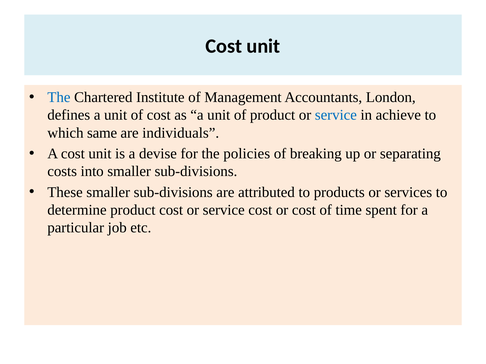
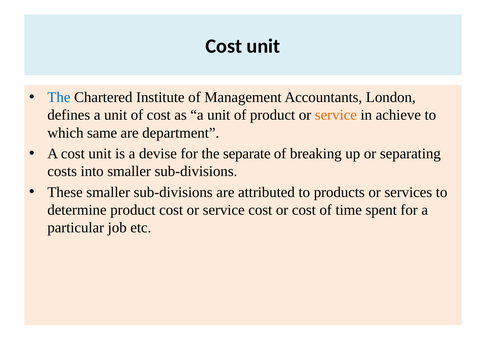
service colour: blue -> orange (336, 115)
individuals: individuals -> department (181, 133)
policies: policies -> separate (247, 154)
